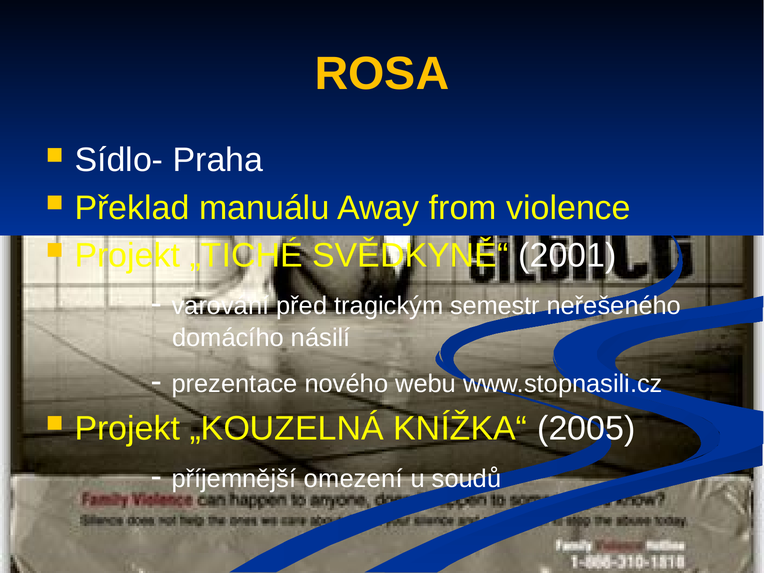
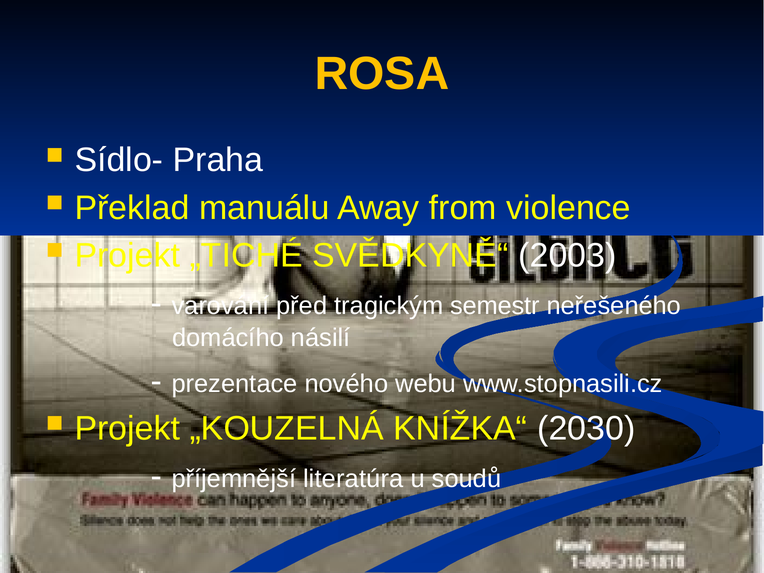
2001: 2001 -> 2003 (567, 255)
2005: 2005 -> 2030 (586, 429)
omezení: omezení -> literatúra (353, 479)
